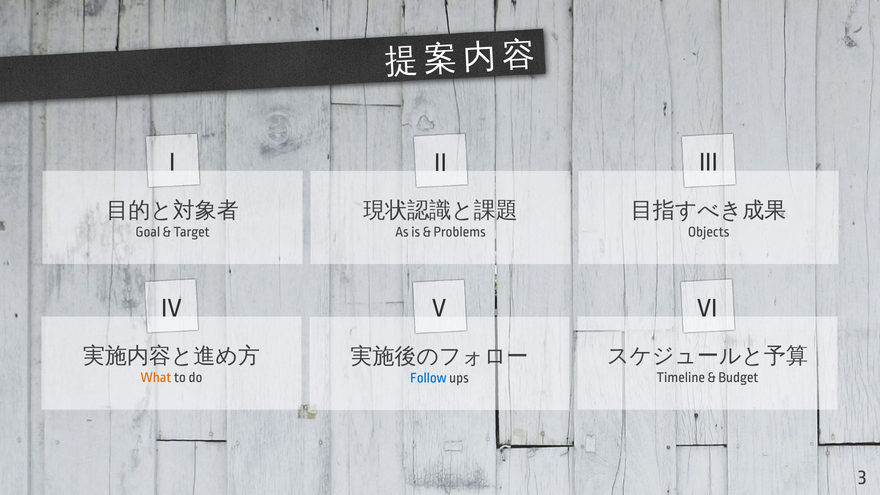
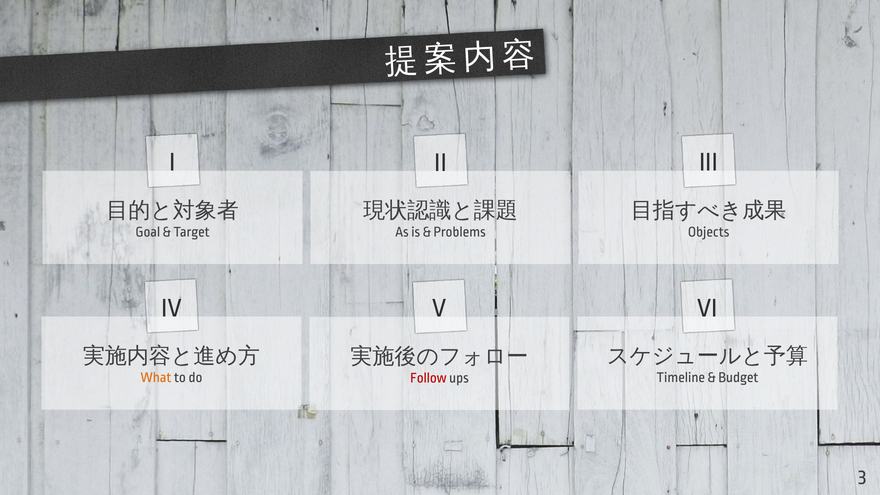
Follow colour: blue -> red (428, 378)
